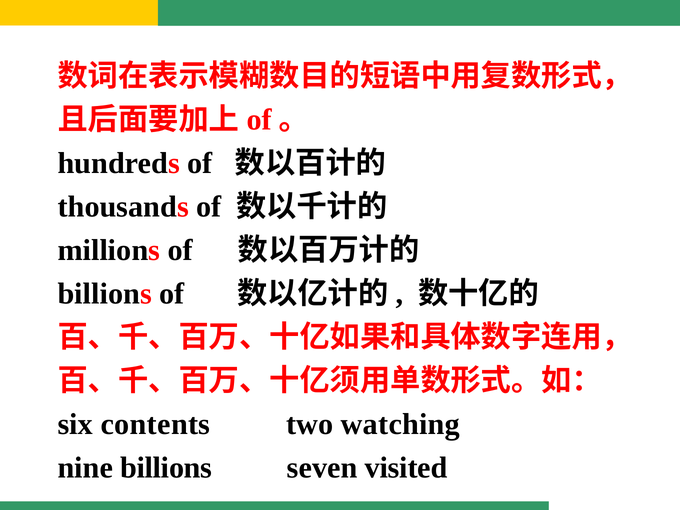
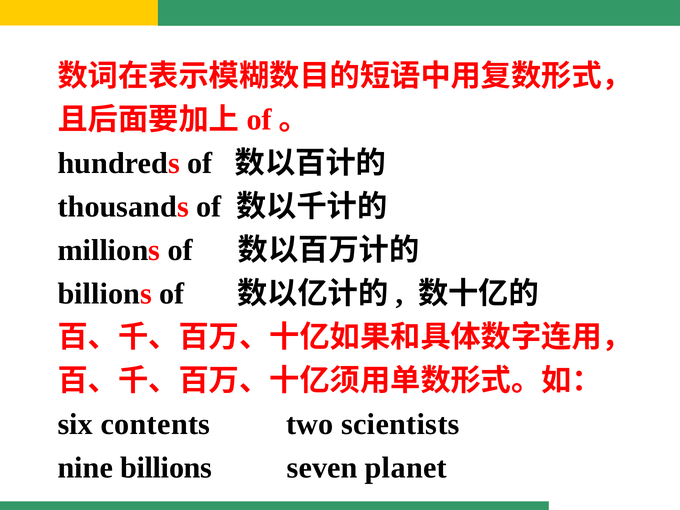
watching: watching -> scientists (400, 424)
visited: visited -> planet (406, 468)
